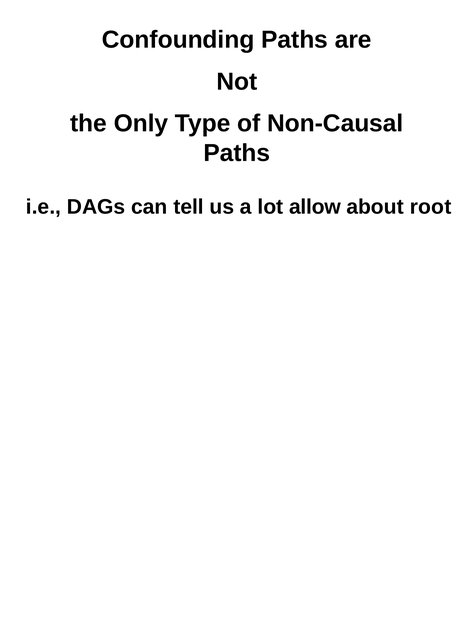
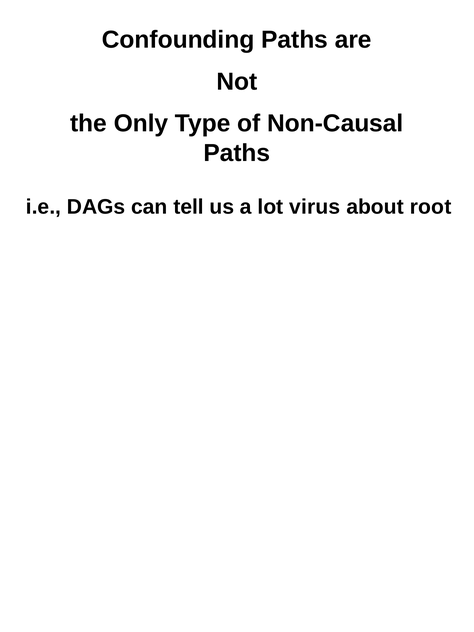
allow: allow -> virus (315, 207)
